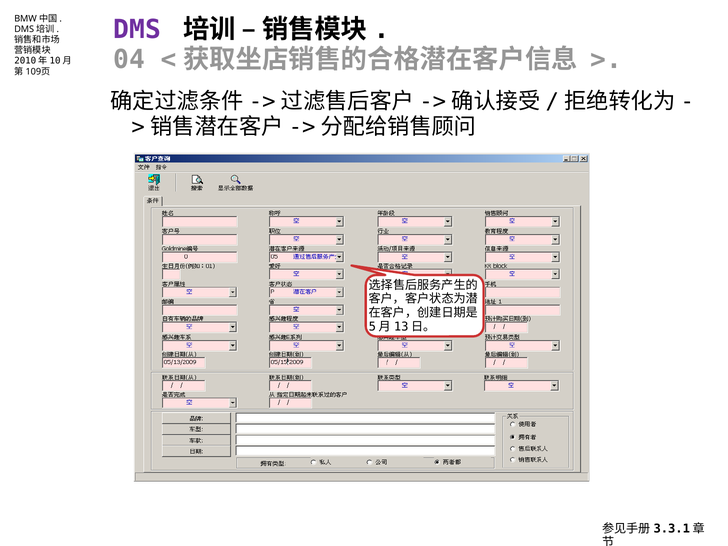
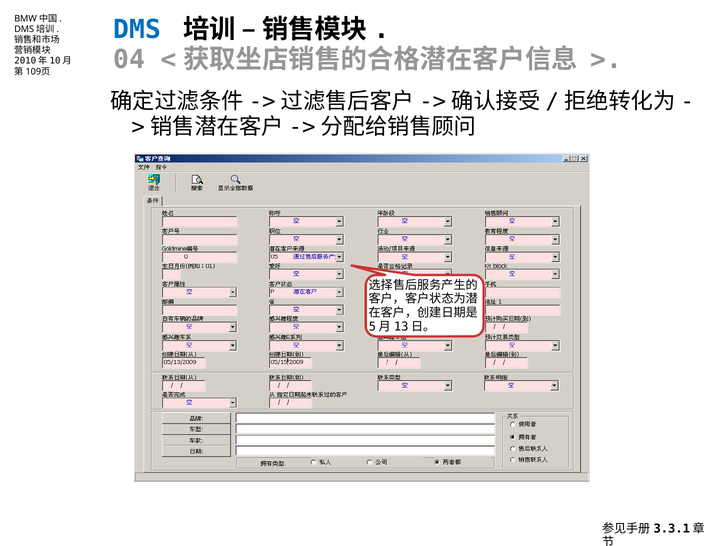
DMS colour: purple -> blue (137, 29)
